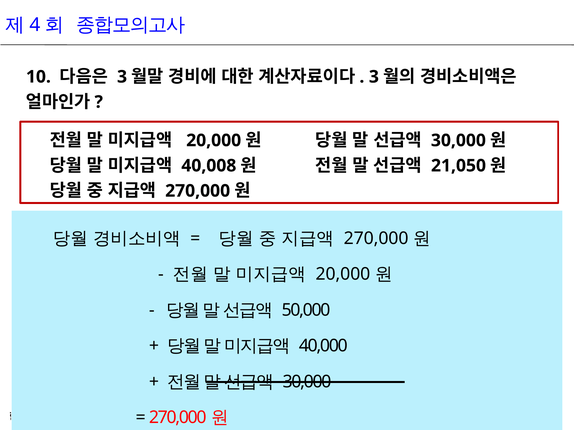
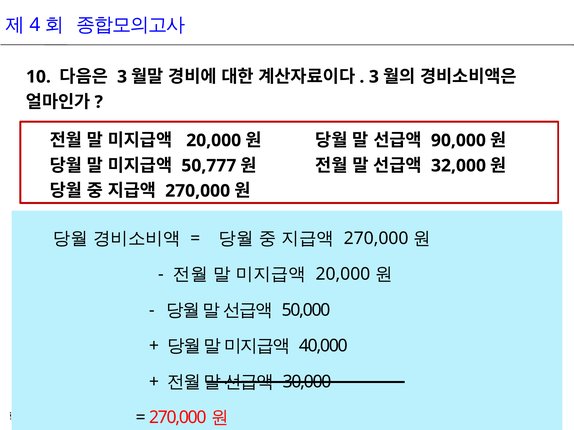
30,000: 30,000 -> 90,000 (458, 141)
40,008: 40,008 -> 50,777 (209, 166)
21,050: 21,050 -> 32,000 (458, 166)
